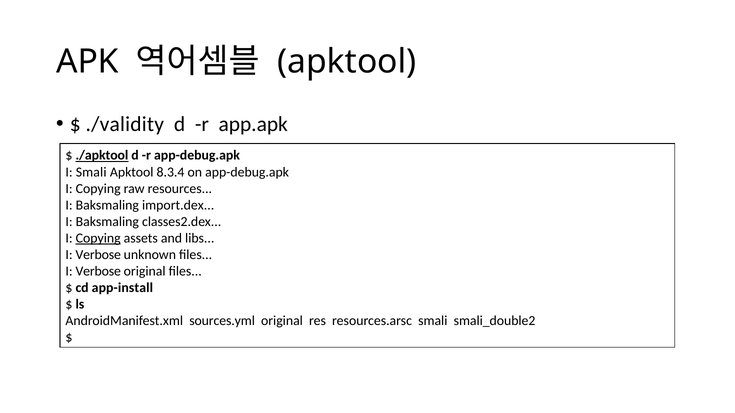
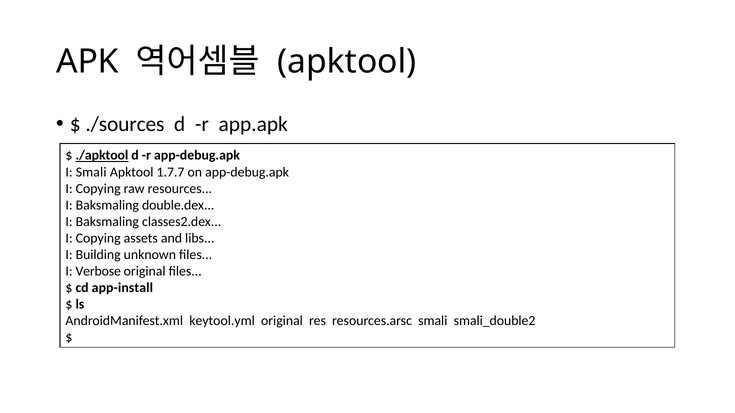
./validity: ./validity -> ./sources (125, 124)
8.3.4: 8.3.4 -> 1.7.7 (170, 172)
import.dex: import.dex -> double.dex (178, 205)
Copying underline: present -> none (98, 238)
Verbose: Verbose -> Building (98, 255)
sources.yml: sources.yml -> keytool.yml (222, 321)
